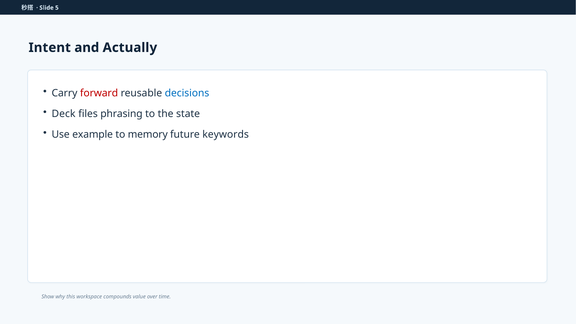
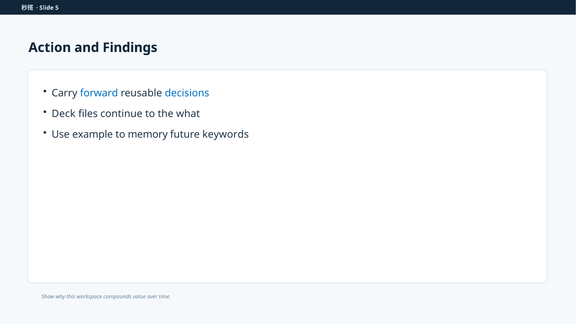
Intent: Intent -> Action (50, 48)
Actually: Actually -> Findings (130, 48)
forward colour: red -> blue (99, 93)
phrasing: phrasing -> continue (121, 114)
state: state -> what (188, 114)
